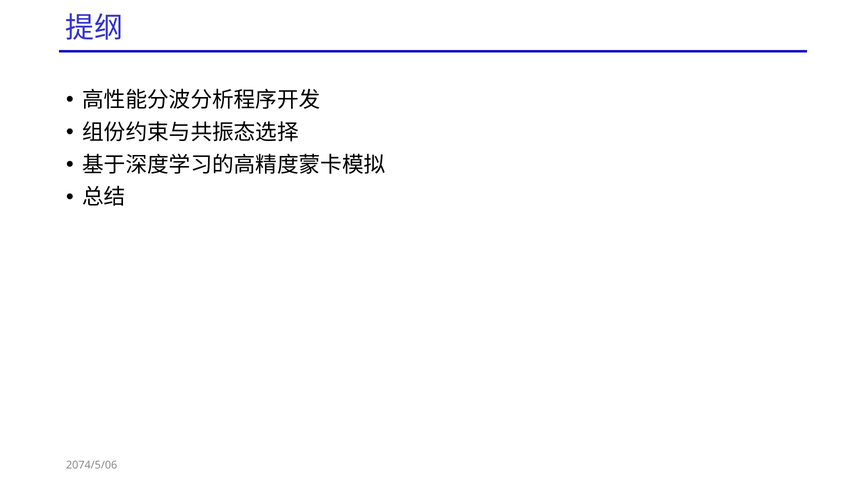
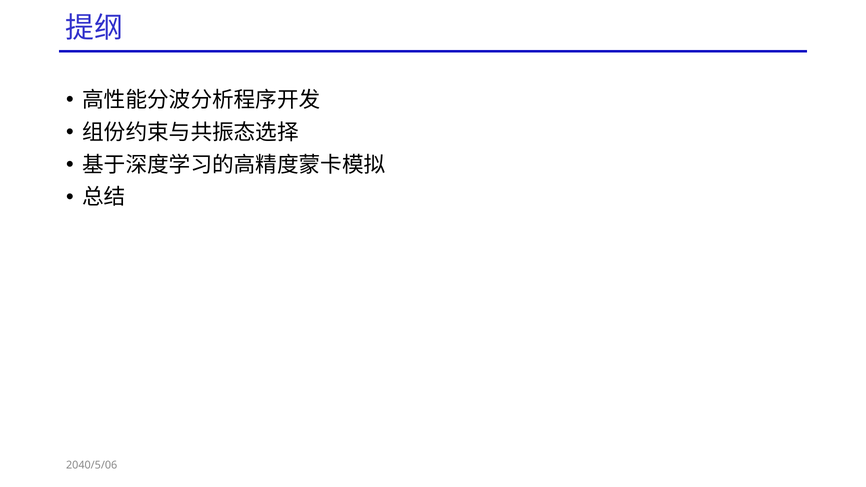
2074/5/06: 2074/5/06 -> 2040/5/06 (92, 465)
